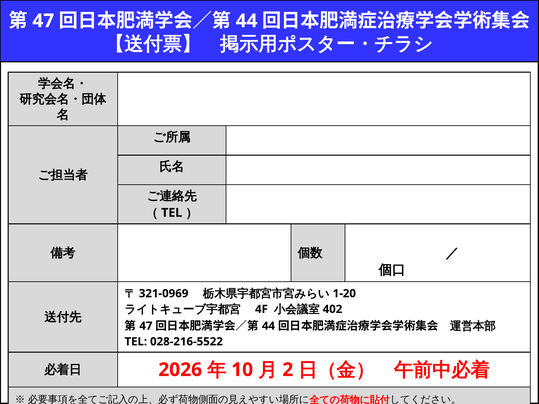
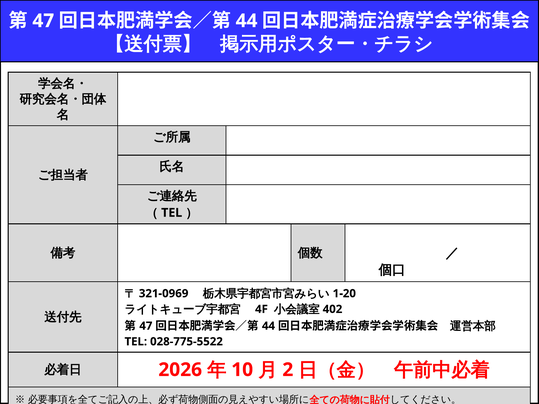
028-216-5522: 028-216-5522 -> 028-775-5522 (186, 342)
